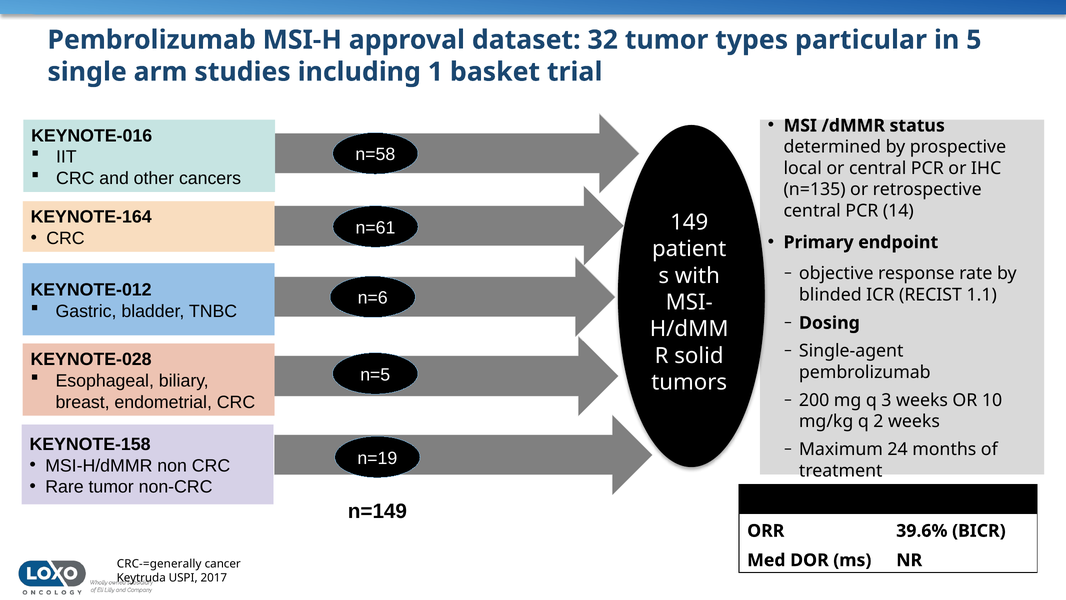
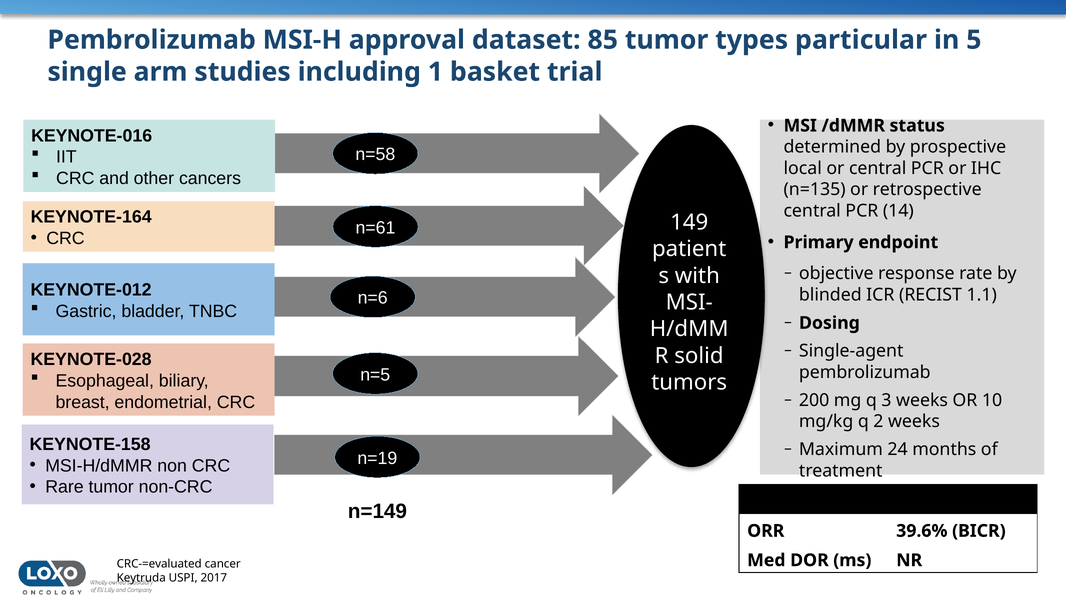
32: 32 -> 85 (603, 40)
CRC-=generally: CRC-=generally -> CRC-=evaluated (159, 564)
